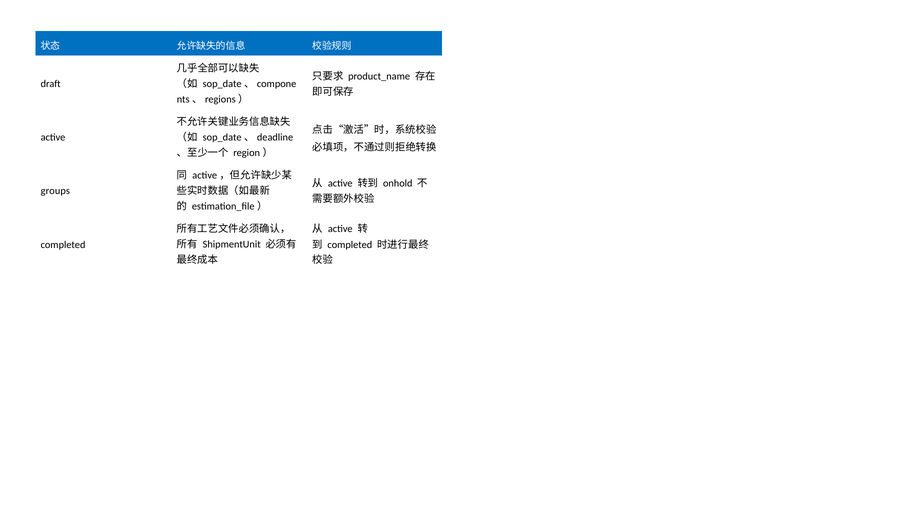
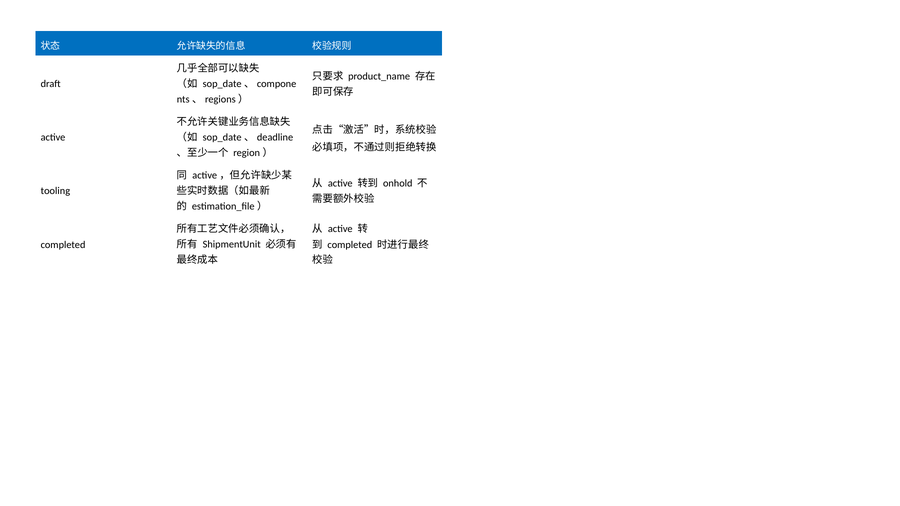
groups: groups -> tooling (55, 191)
